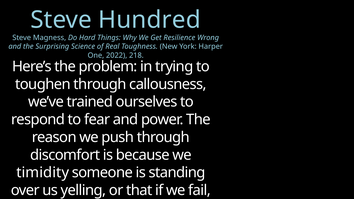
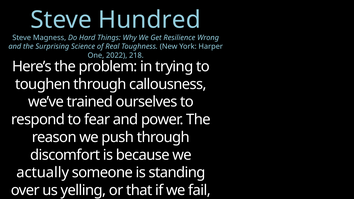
timidity: timidity -> actually (43, 173)
